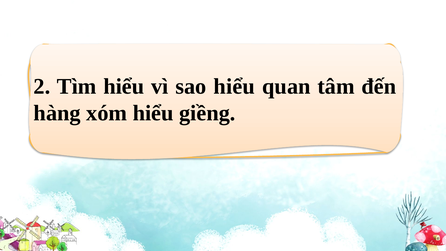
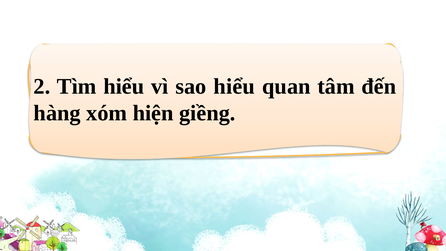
xóm hiểu: hiểu -> hiện (153, 113)
